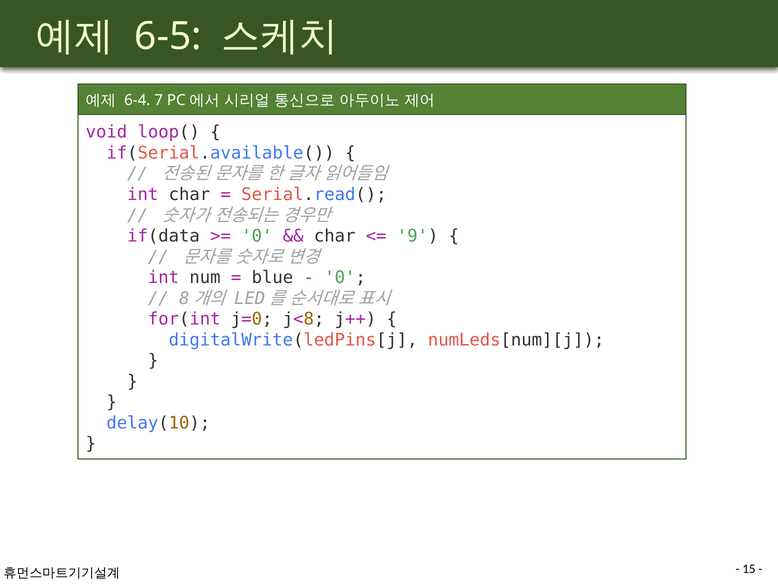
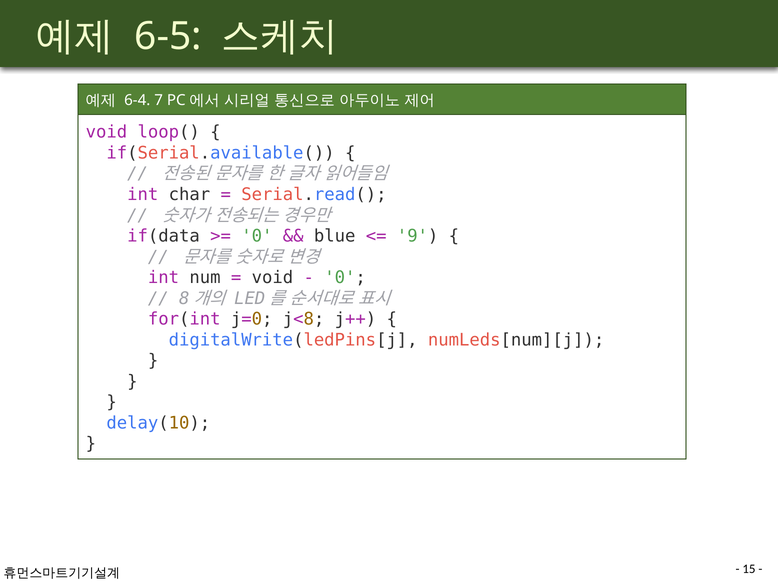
char: char -> blue (335, 236)
blue: blue -> void (272, 277)
